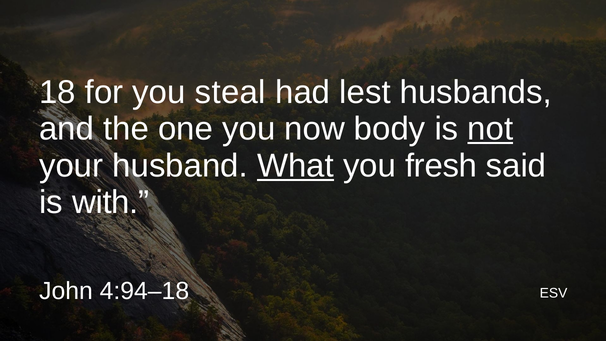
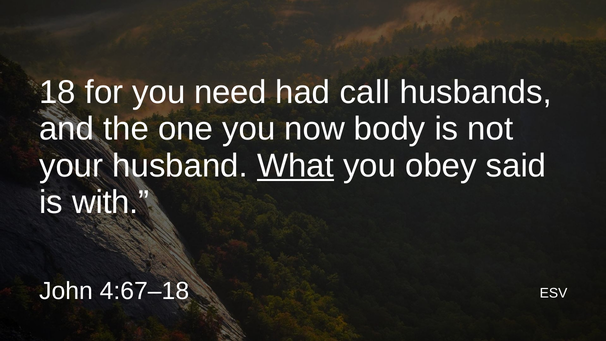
steal: steal -> need (231, 92)
lest: lest -> call (365, 92)
not underline: present -> none (490, 129)
fresh: fresh -> obey (441, 166)
4:94–18: 4:94–18 -> 4:67–18 (144, 291)
